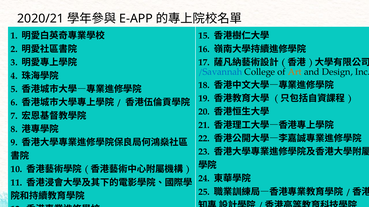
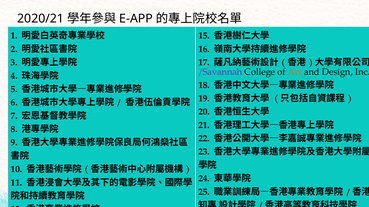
/Savannah colour: blue -> purple (220, 72)
